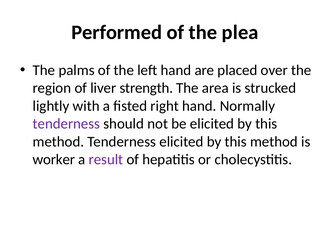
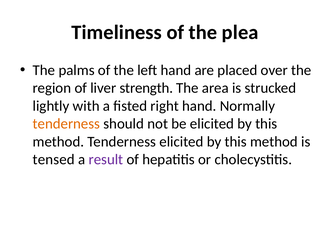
Performed: Performed -> Timeliness (117, 32)
tenderness colour: purple -> orange (66, 124)
worker: worker -> tensed (54, 160)
